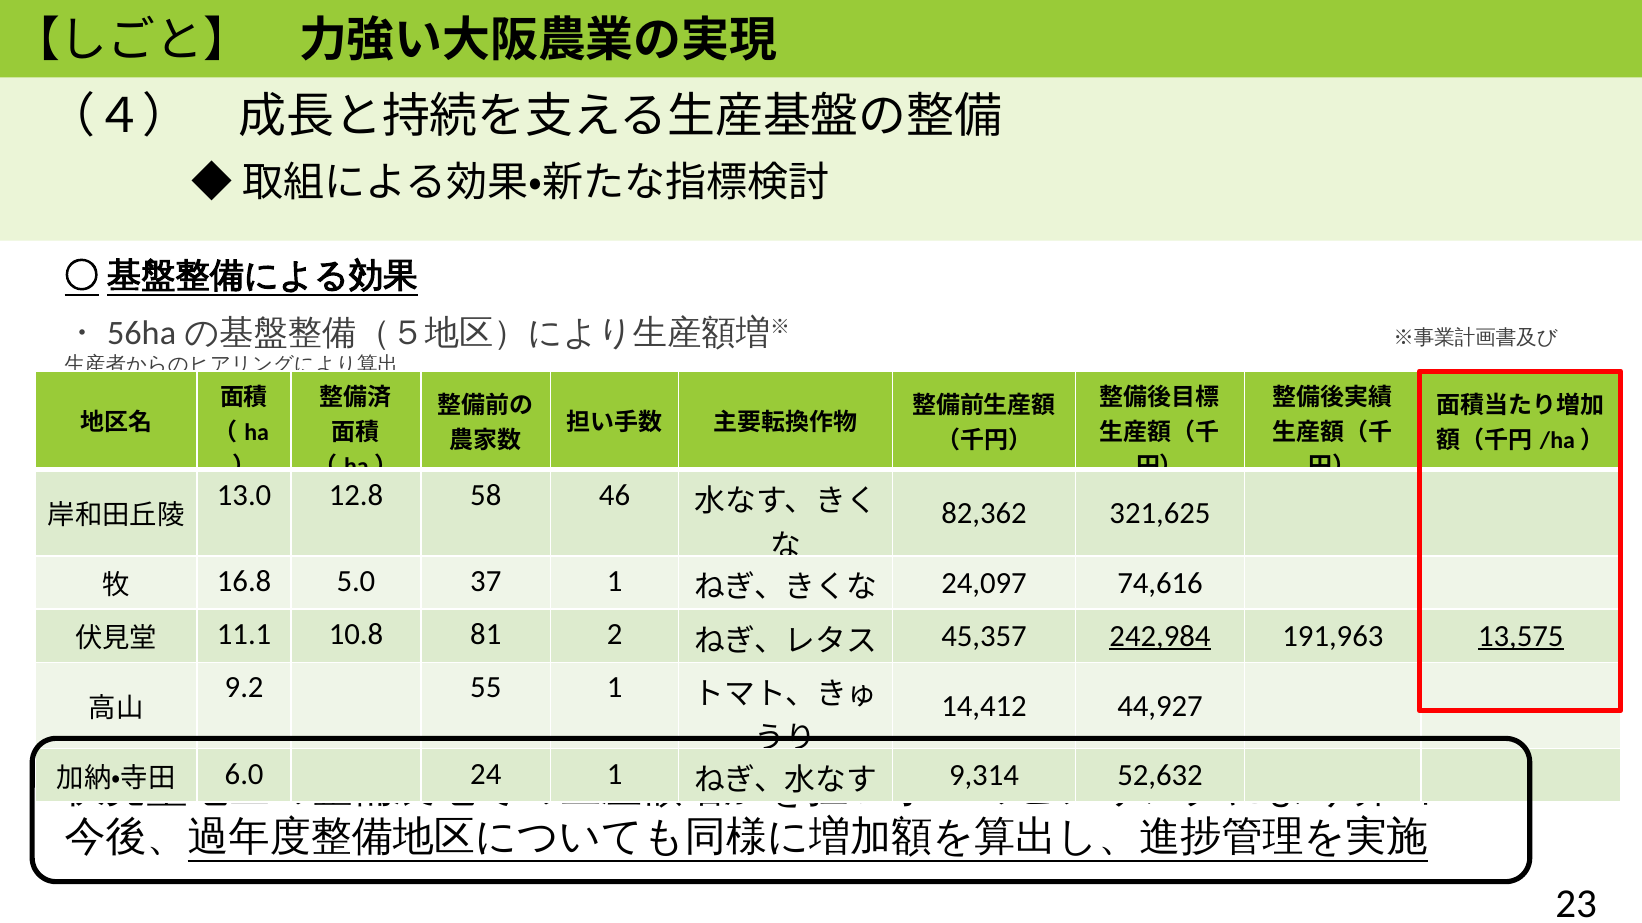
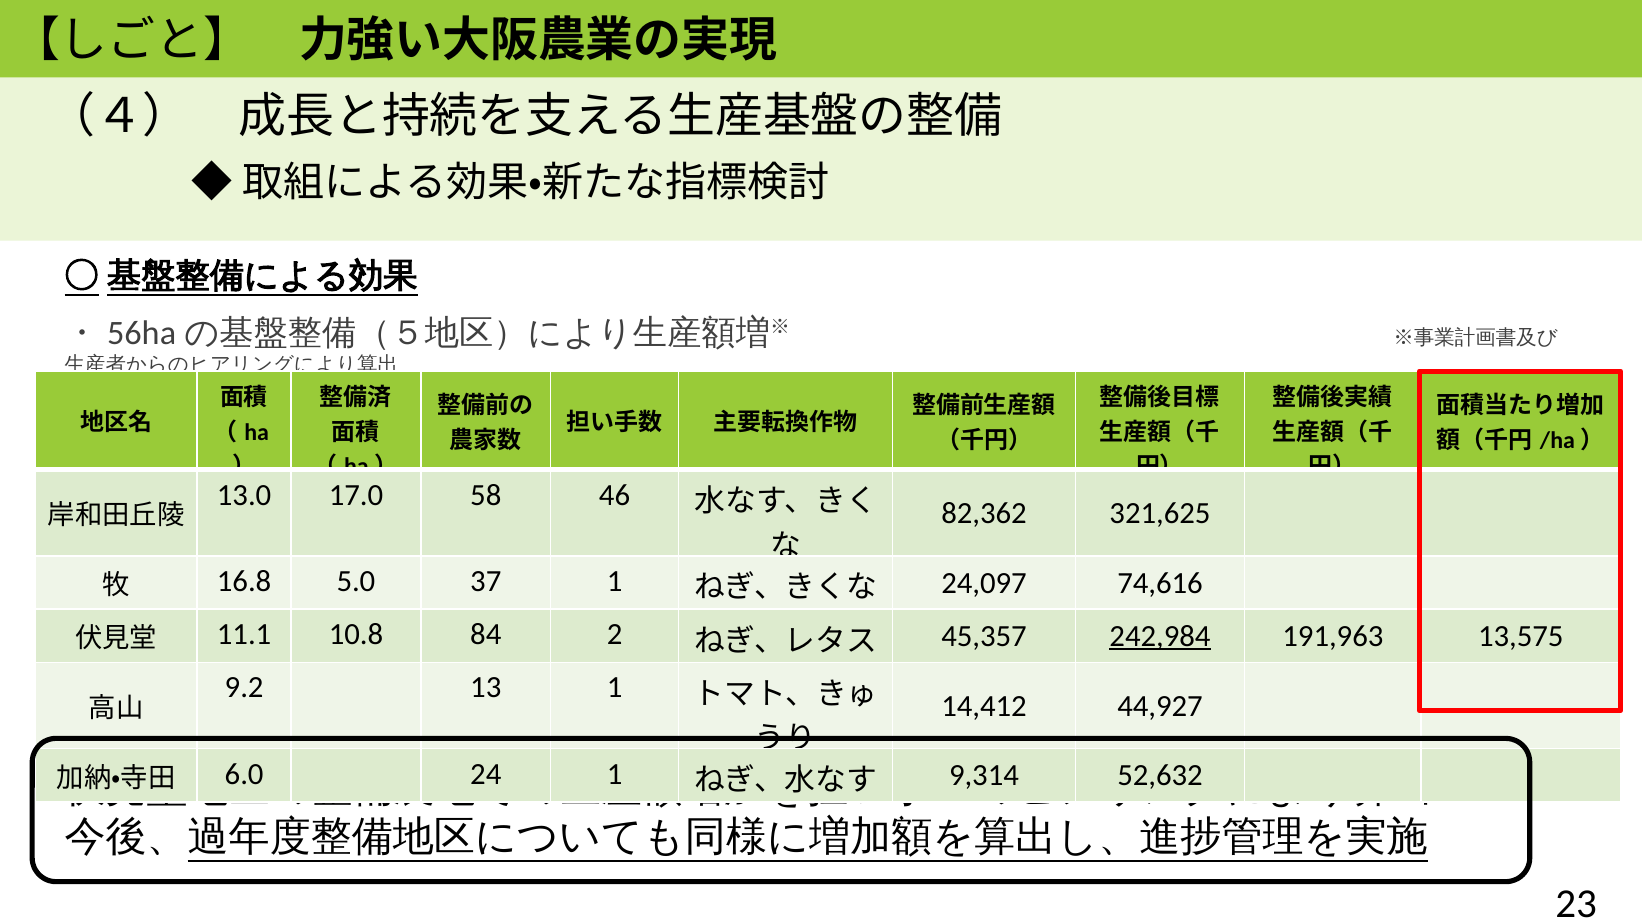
12.8: 12.8 -> 17.0 (356, 495)
81: 81 -> 84 (486, 635)
13,575 underline: present -> none (1521, 637)
55: 55 -> 13 (486, 688)
